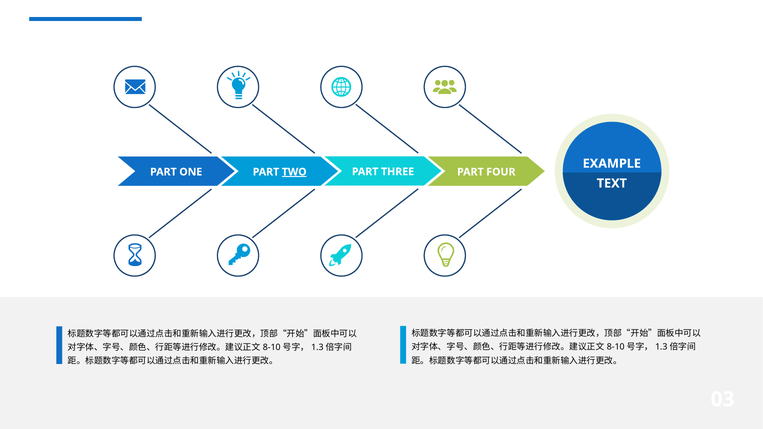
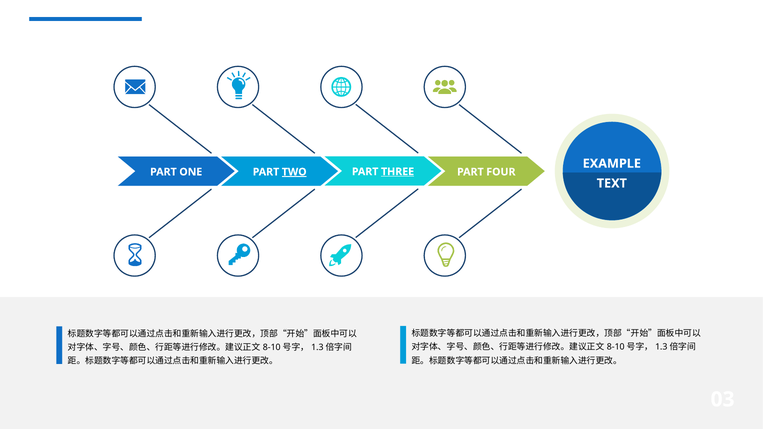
THREE underline: none -> present (398, 172)
